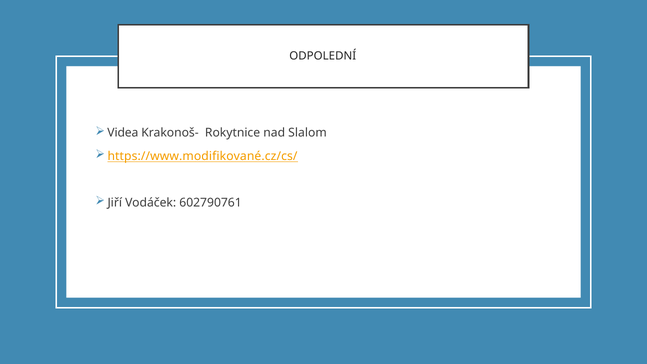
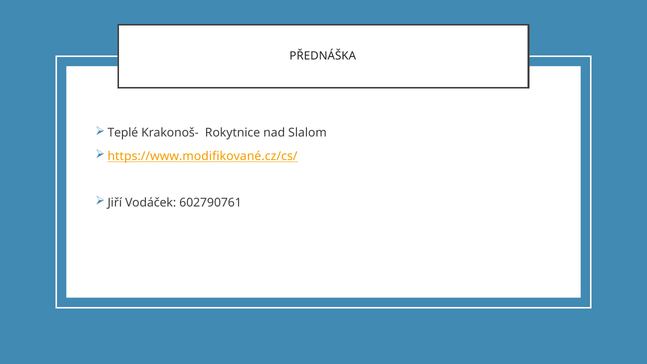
ODPOLEDNÍ: ODPOLEDNÍ -> PŘEDNÁŠKA (323, 56)
Videa: Videa -> Teplé (123, 133)
